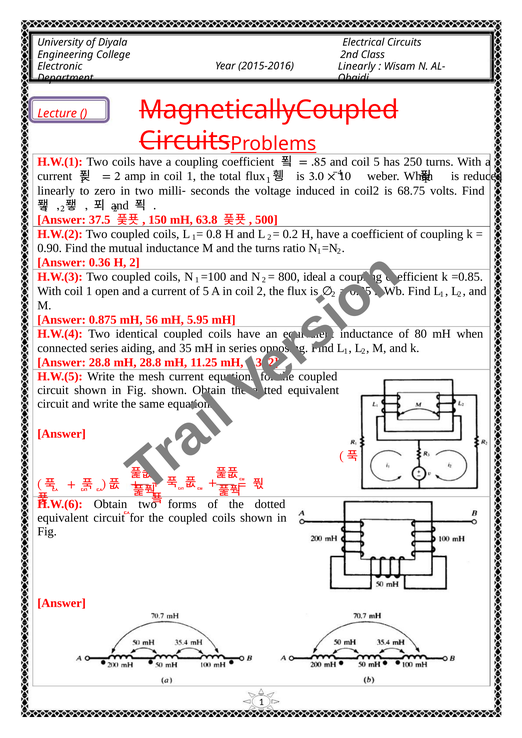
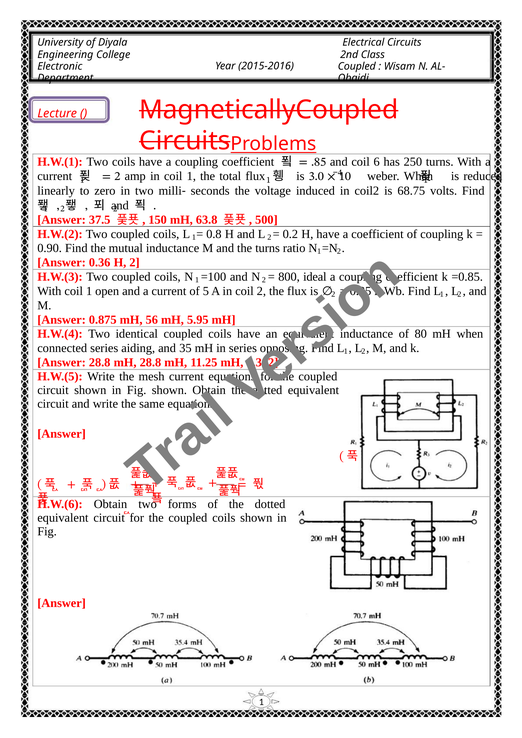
Linearly: Linearly -> Coupled (357, 66)
coil 5: 5 -> 6 (377, 162)
